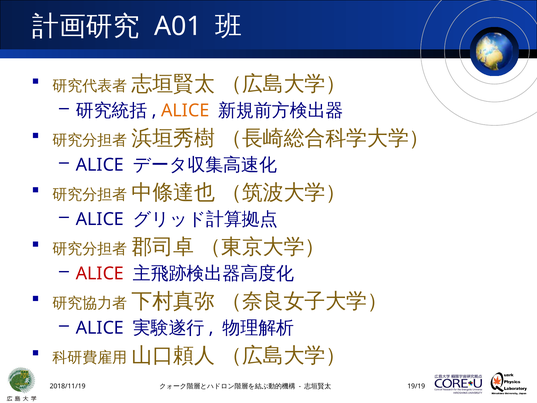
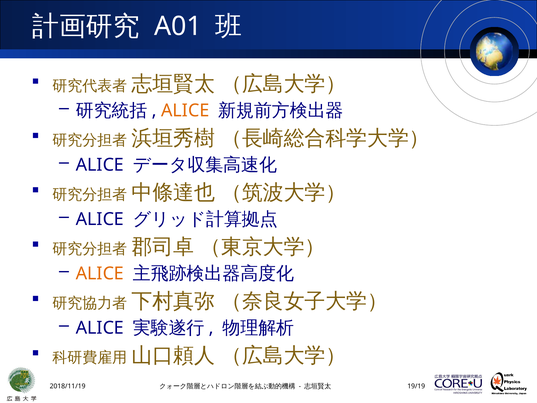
ALICE colour: red -> orange (100, 273)
